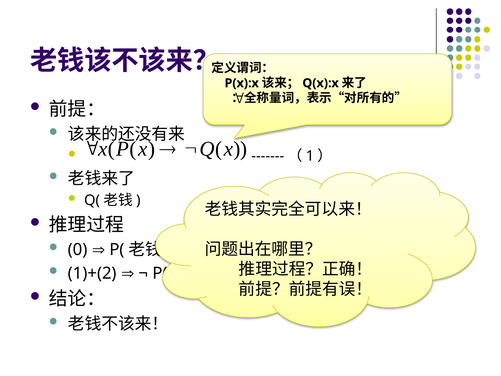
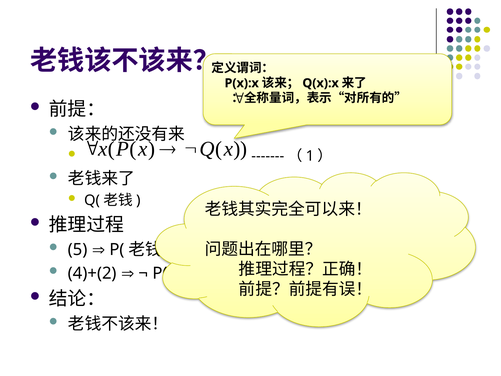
0: 0 -> 5 (78, 250)
1)+(2: 1)+(2 -> 4)+(2 (92, 273)
